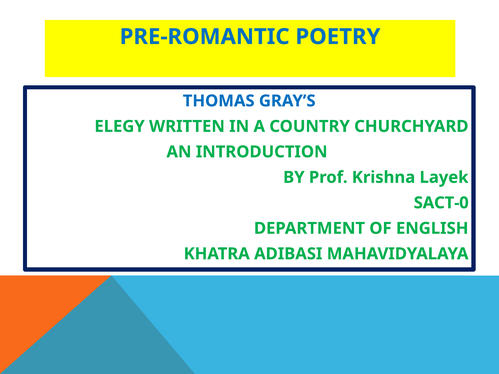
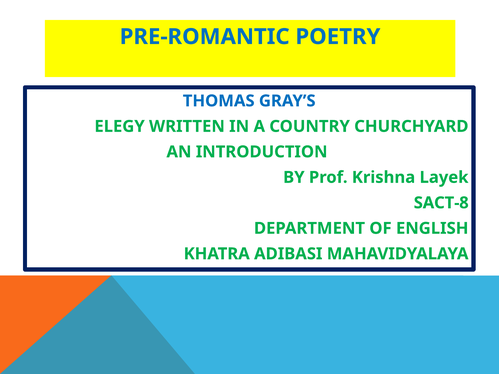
SACT-0: SACT-0 -> SACT-8 (441, 203)
